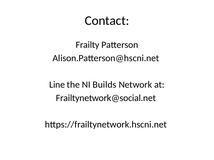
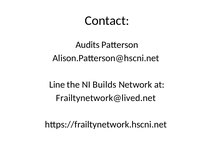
Frailty: Frailty -> Audits (88, 45)
Frailtynetwork@social.net: Frailtynetwork@social.net -> Frailtynetwork@lived.net (106, 98)
